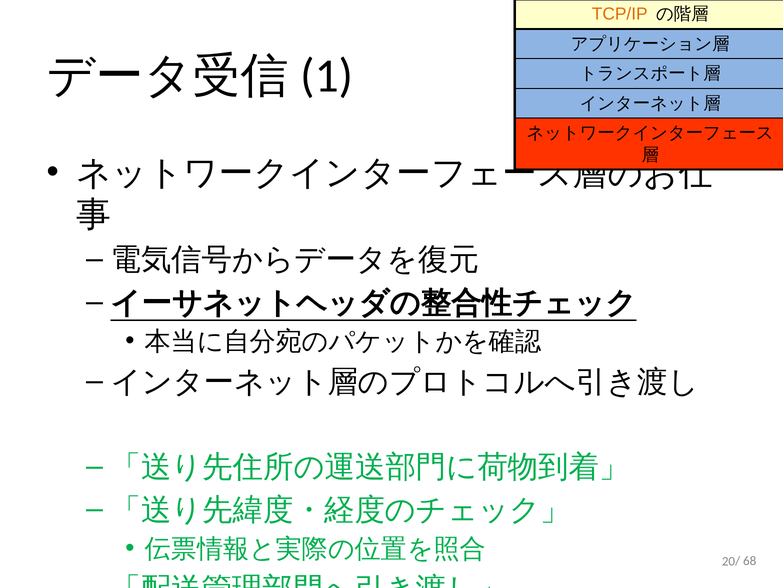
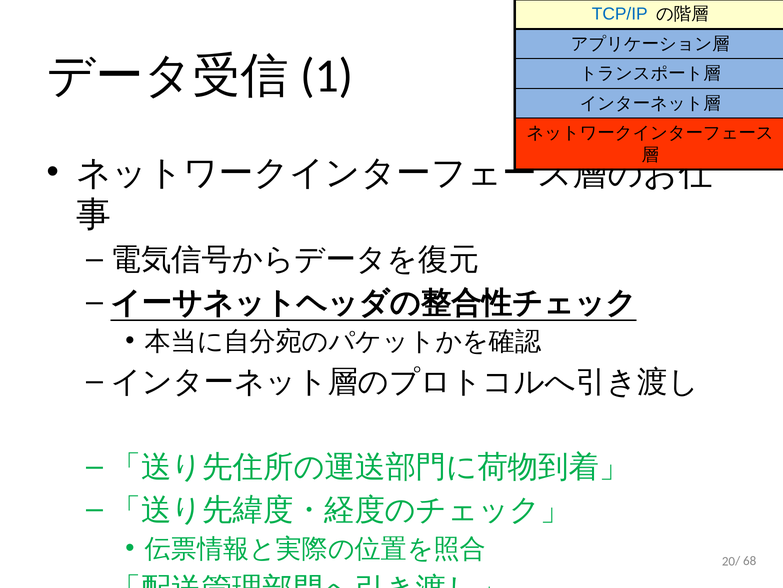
TCP/IP colour: orange -> blue (620, 14)
